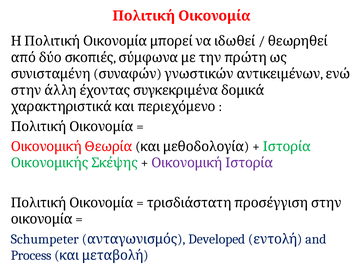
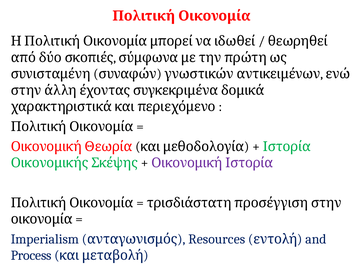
Schumpeter: Schumpeter -> Imperialism (45, 239)
Developed: Developed -> Resources (217, 239)
